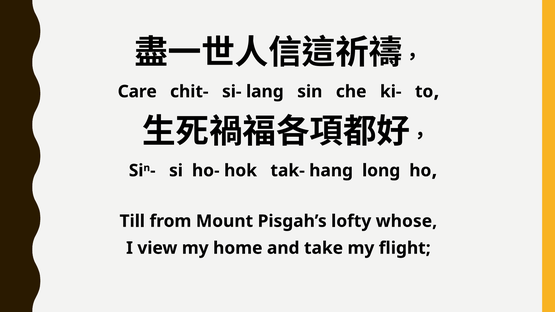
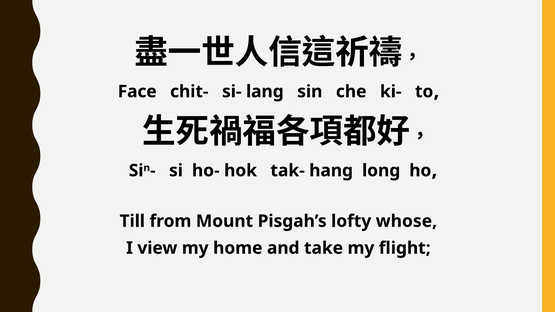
Care: Care -> Face (137, 92)
